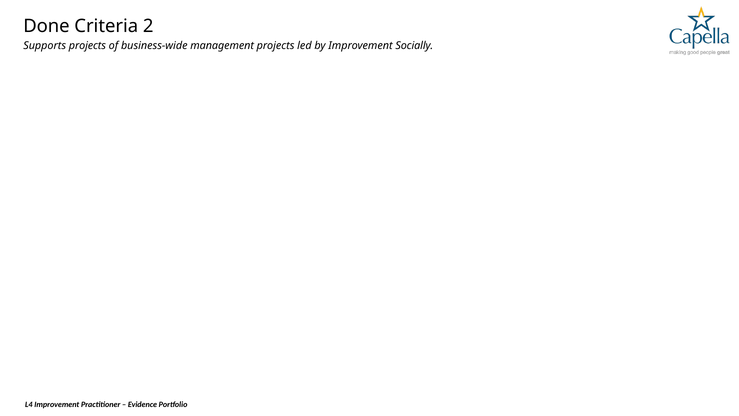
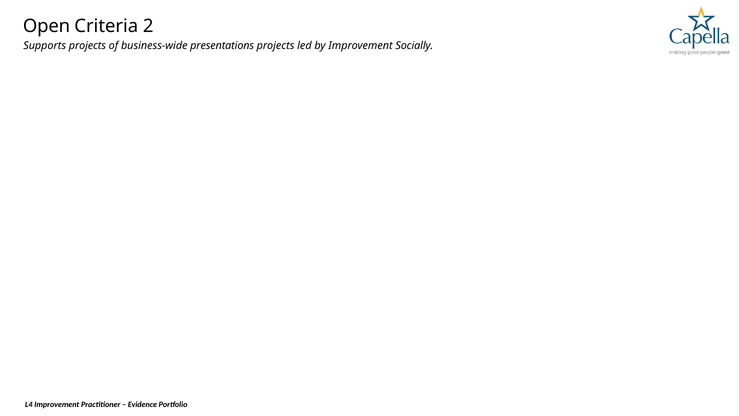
Done: Done -> Open (47, 26)
management: management -> presentations (222, 46)
